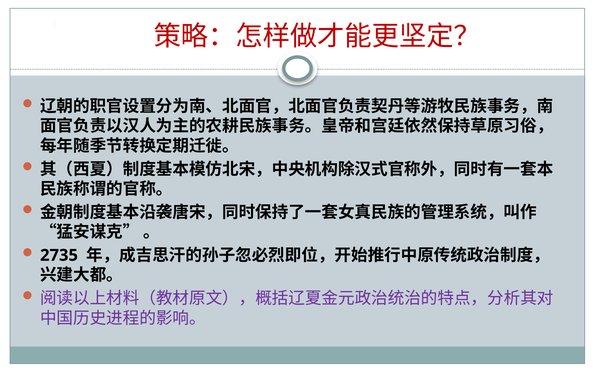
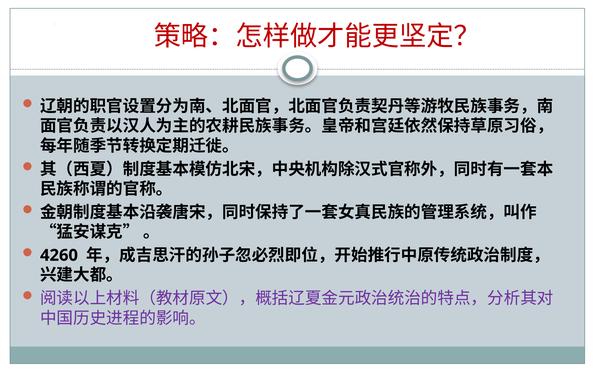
2735: 2735 -> 4260 (59, 255)
